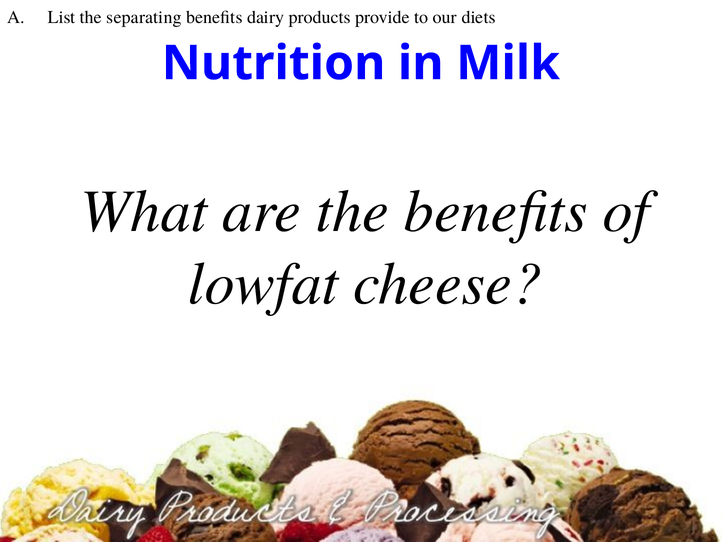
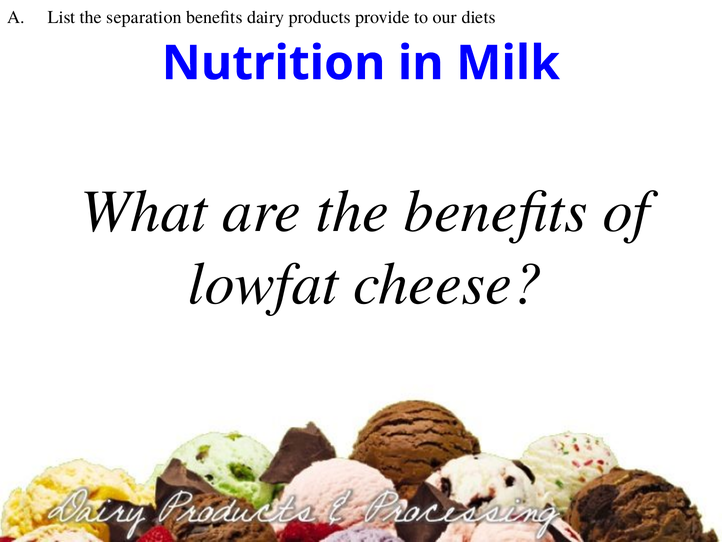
separating: separating -> separation (144, 17)
